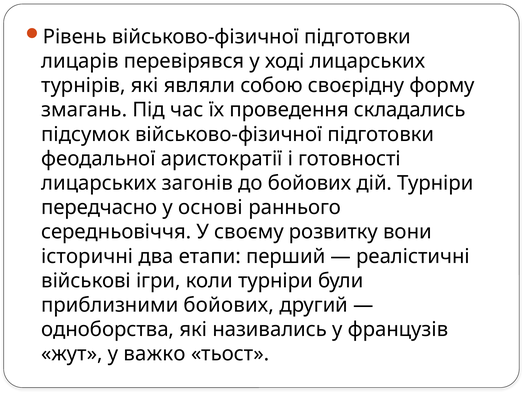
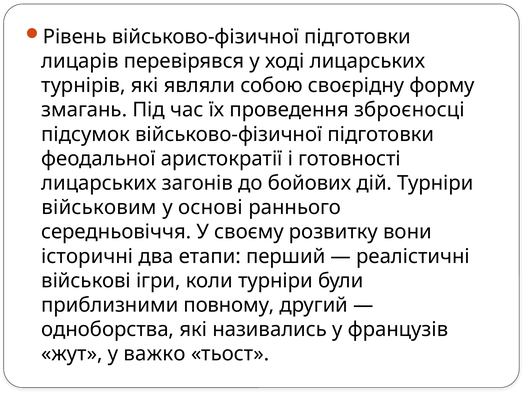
складались: складались -> зброєносці (410, 110)
передчасно: передчасно -> військовим (99, 207)
приблизними бойових: бойових -> повному (229, 305)
